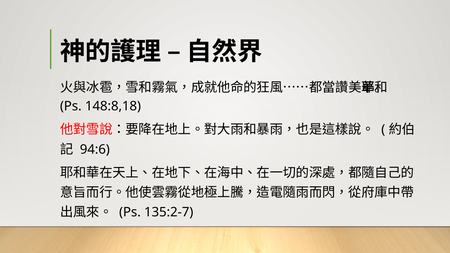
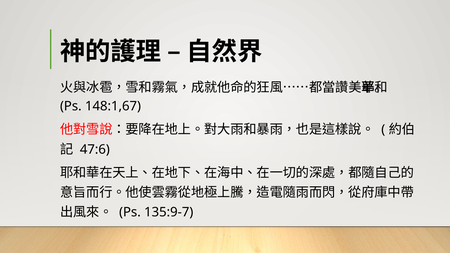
148:8,18: 148:8,18 -> 148:1,67 (113, 106)
94:6: 94:6 -> 47:6 (95, 149)
135:2-7: 135:2-7 -> 135:9-7 (169, 212)
